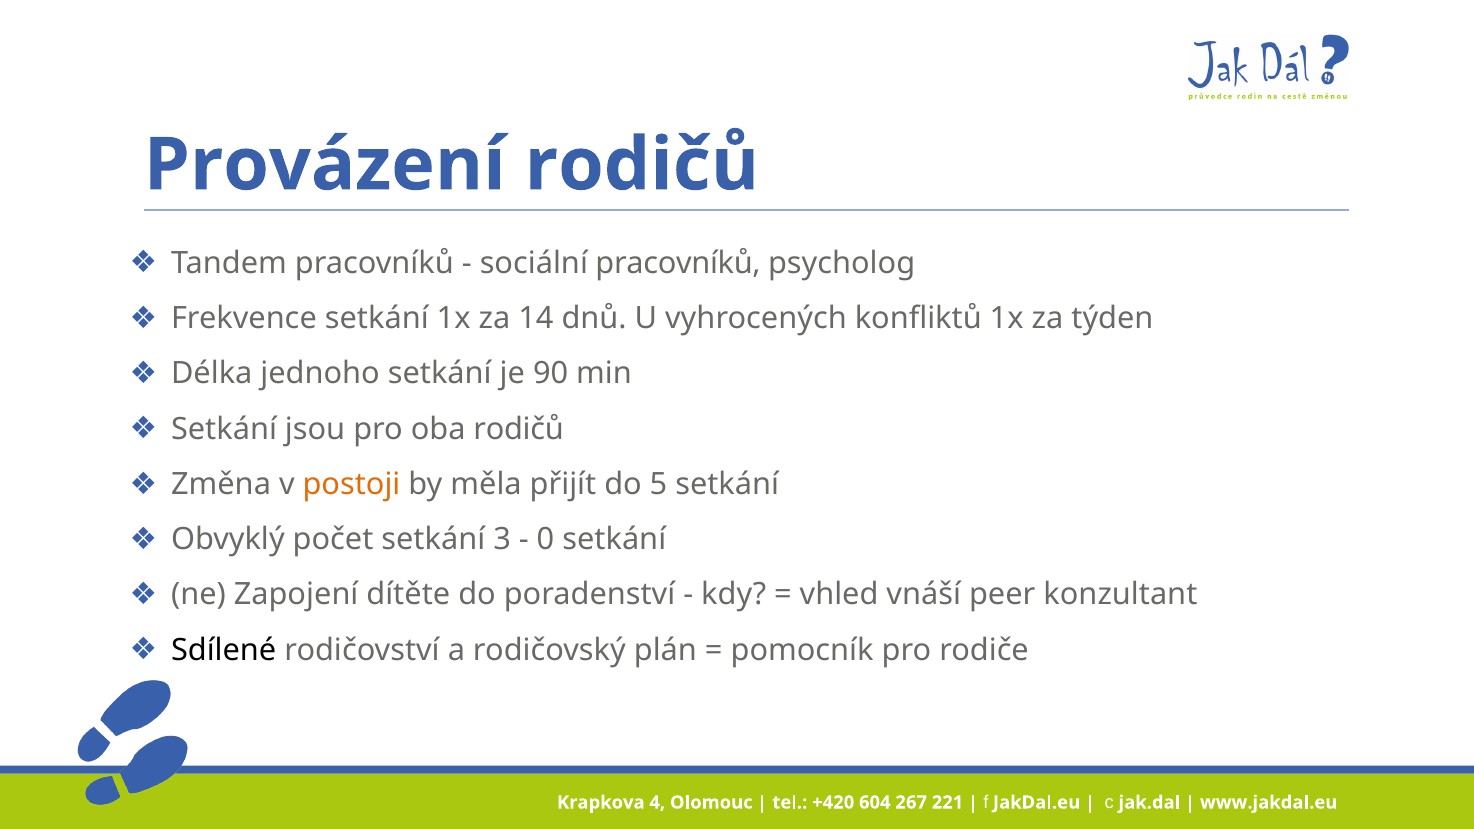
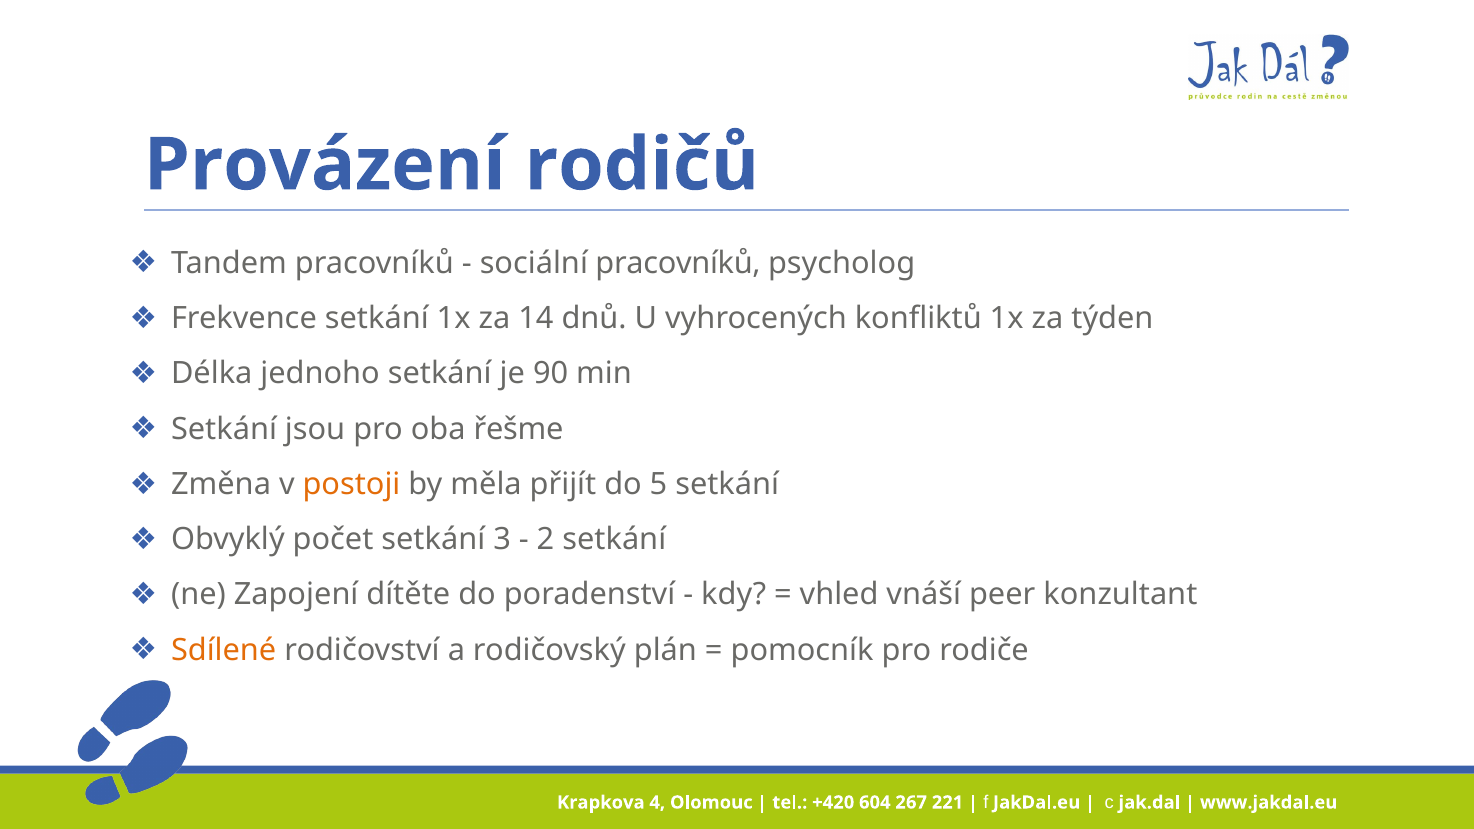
oba rodičů: rodičů -> řešme (519, 429)
0: 0 -> 2 (545, 540)
Sdílené colour: black -> orange (224, 650)
